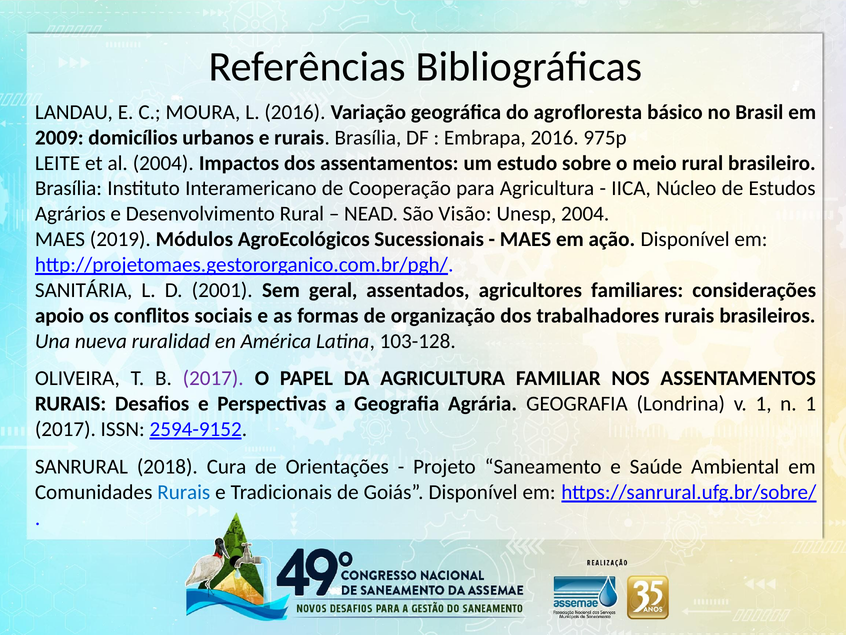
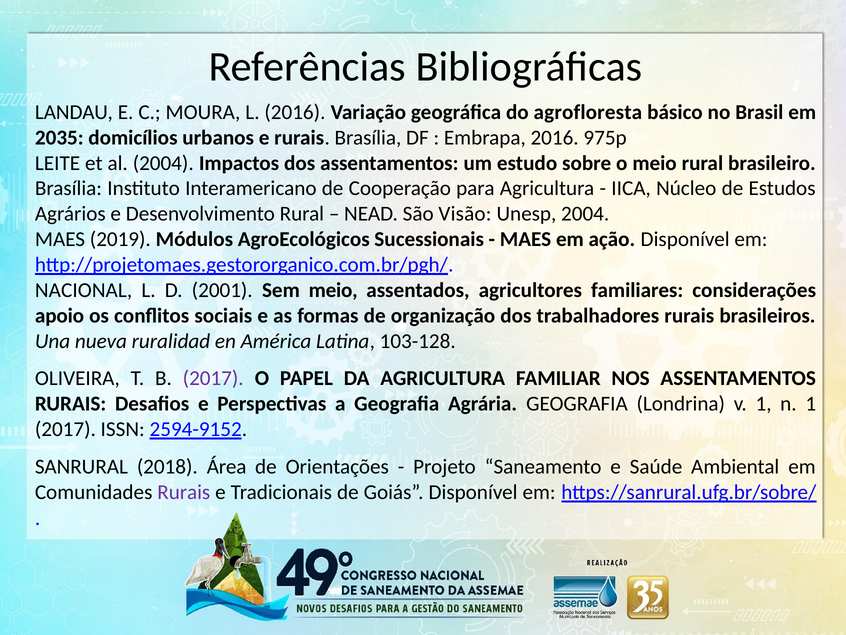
2009: 2009 -> 2035 (59, 138)
SANITÁRIA: SANITÁRIA -> NACIONAL (84, 290)
Sem geral: geral -> meio (333, 290)
Cura: Cura -> Área (227, 466)
Rurais colour: blue -> purple (184, 492)
